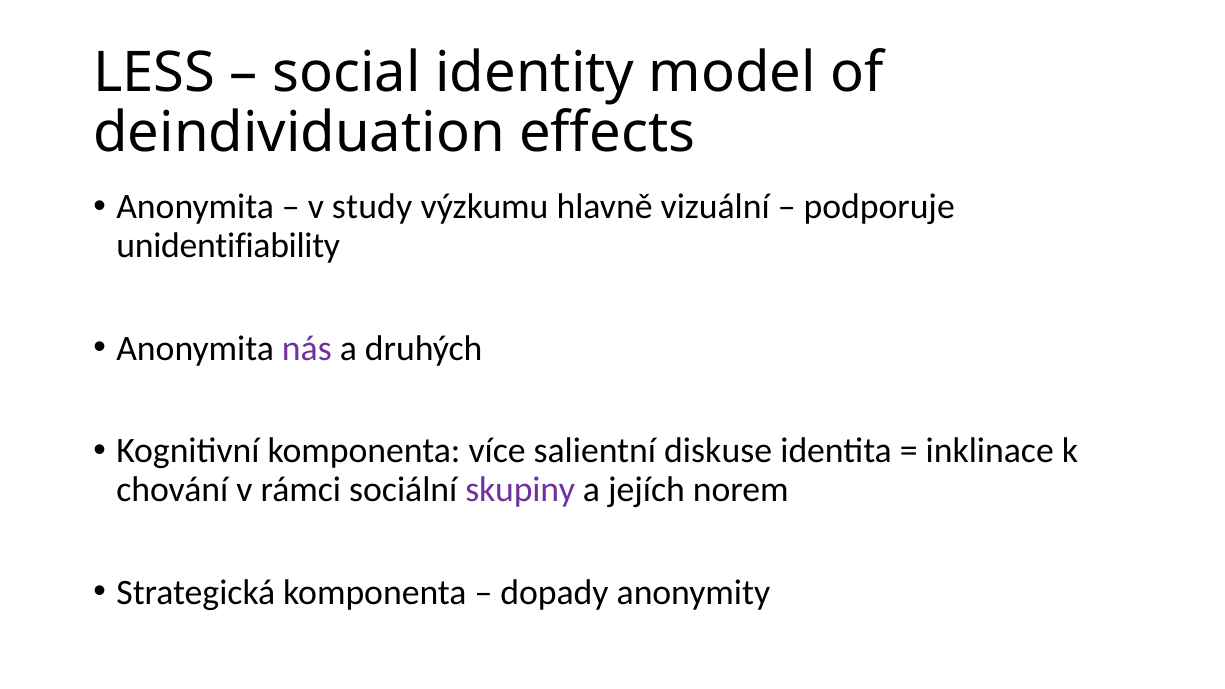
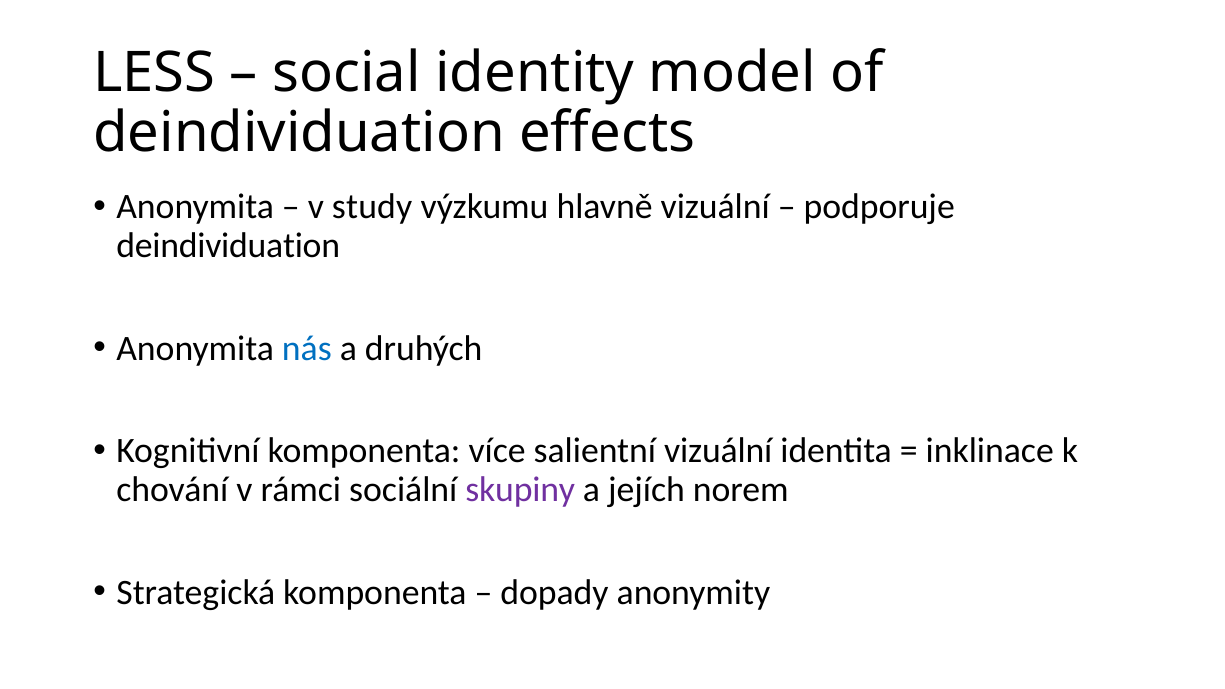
unidentifiability: unidentifiability -> deindividuation (228, 246)
nás colour: purple -> blue (307, 348)
salientní diskuse: diskuse -> vizuální (718, 451)
